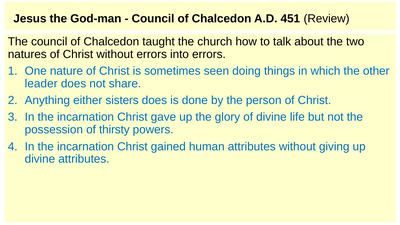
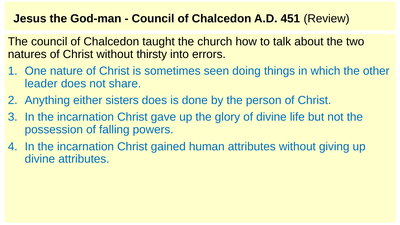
without errors: errors -> thirsty (152, 54)
thirsty: thirsty -> falling (114, 130)
